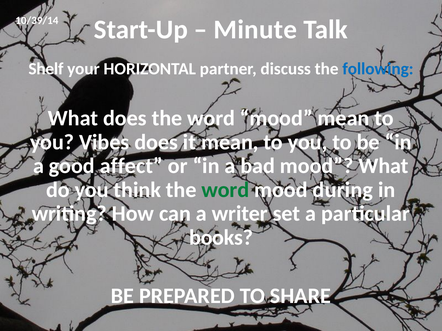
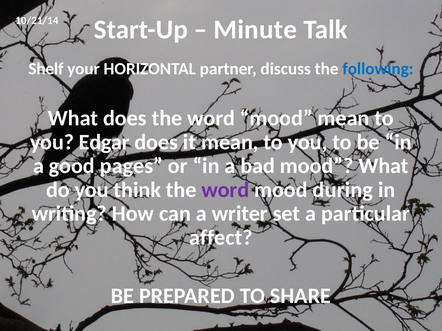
10/39/14: 10/39/14 -> 10/21/14 (37, 21)
Vibes: Vibes -> Edgar (104, 142)
affect: affect -> pages (131, 166)
word colour: green -> purple (225, 190)
books: books -> affect (221, 238)
